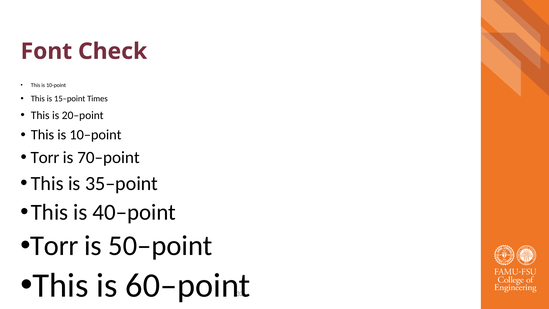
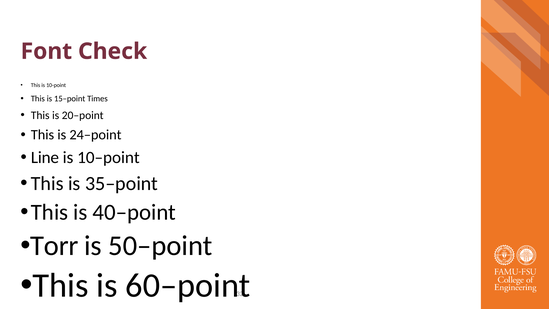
10–point: 10–point -> 24–point (95, 135)
Torr: Torr -> Line (45, 157)
70–point: 70–point -> 10–point (108, 157)
